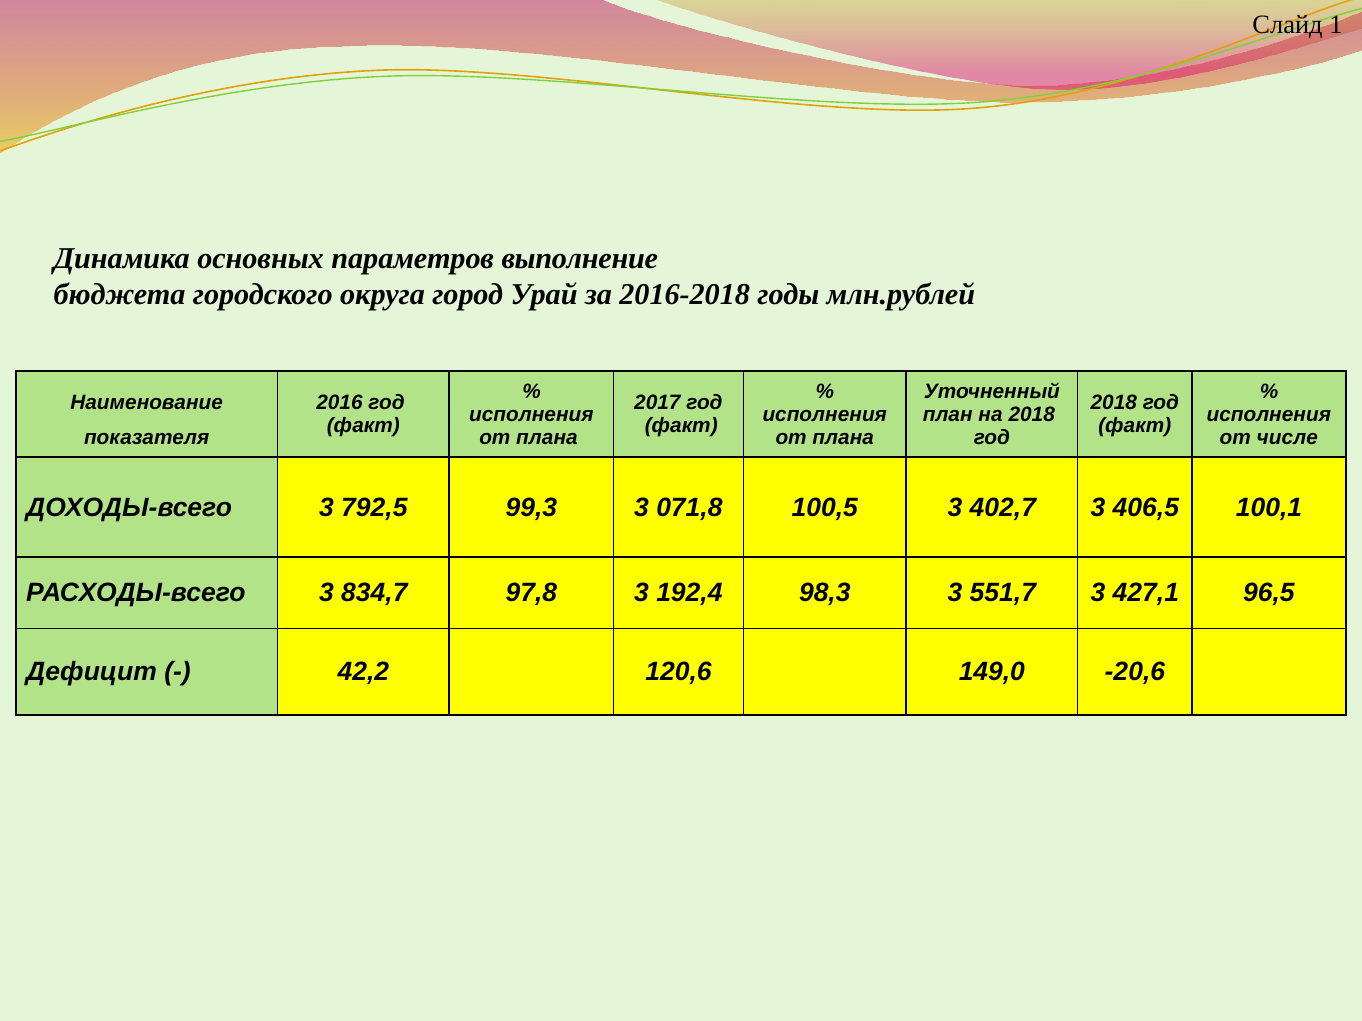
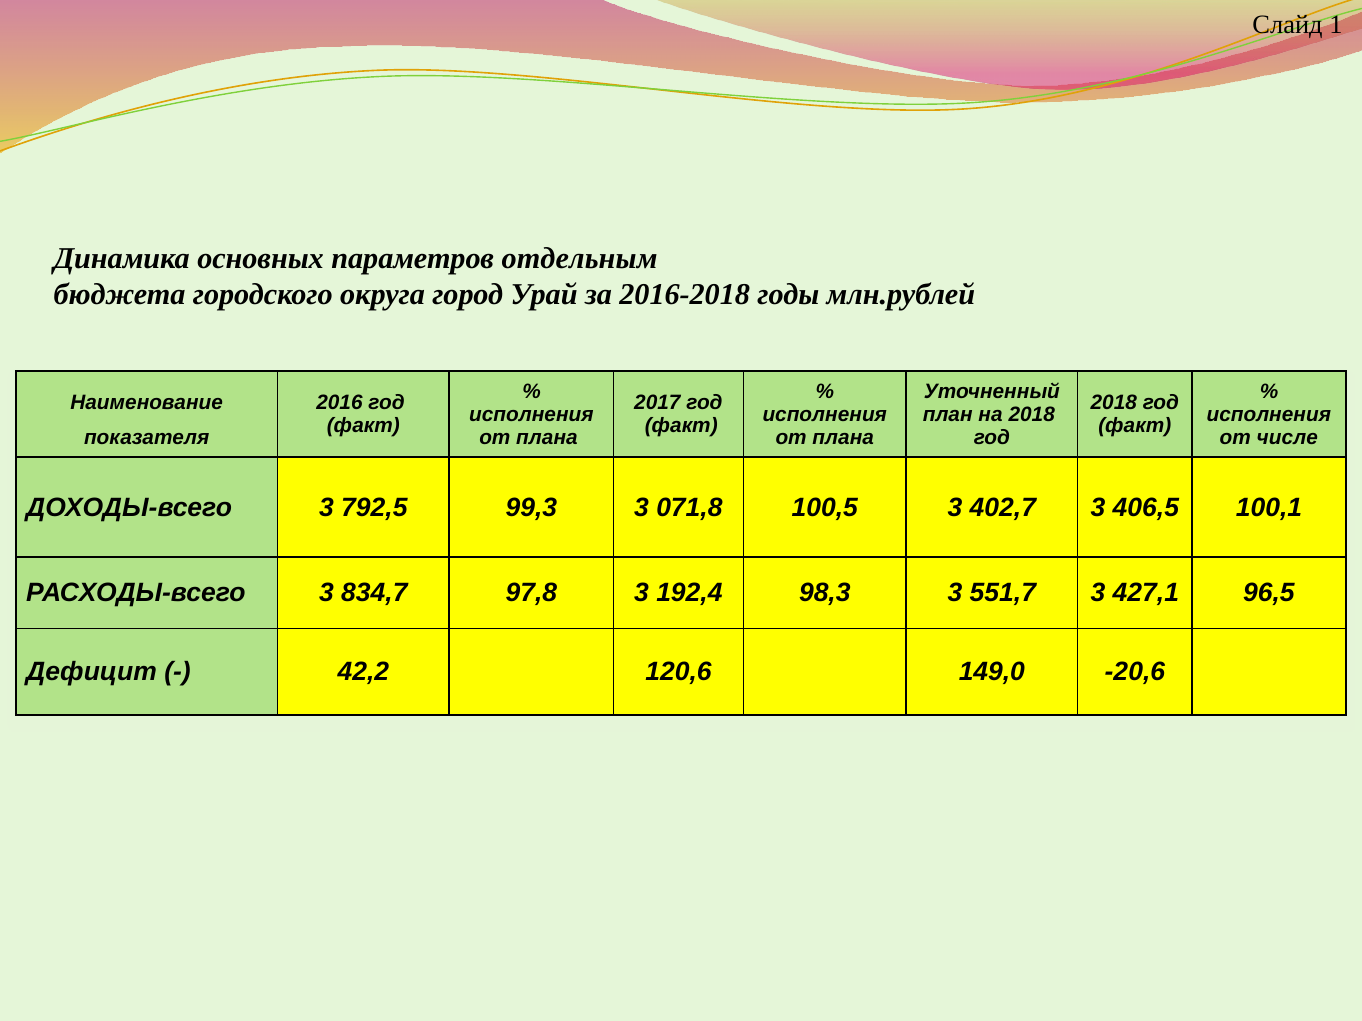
выполнение: выполнение -> отдельным (580, 259)
